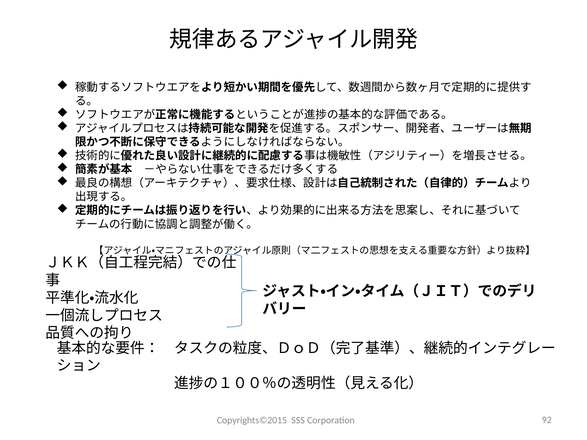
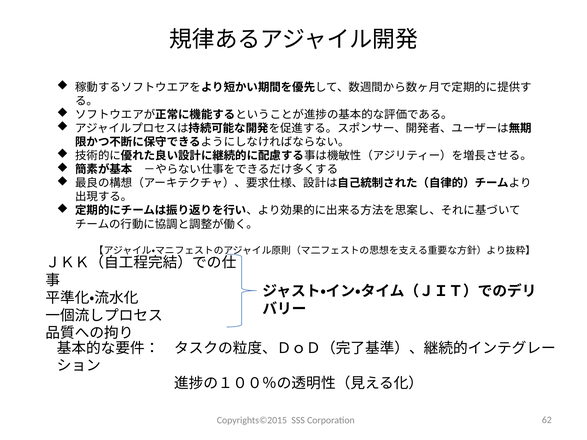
92: 92 -> 62 (547, 420)
